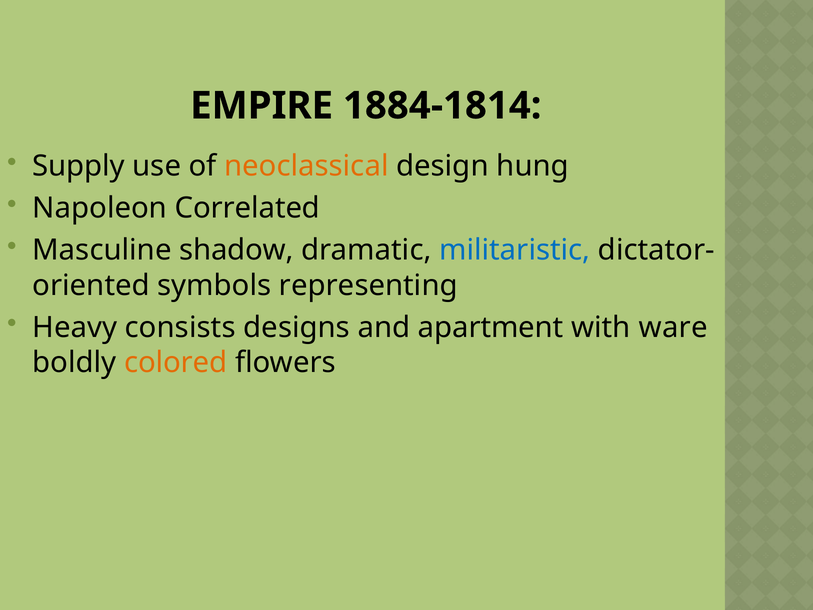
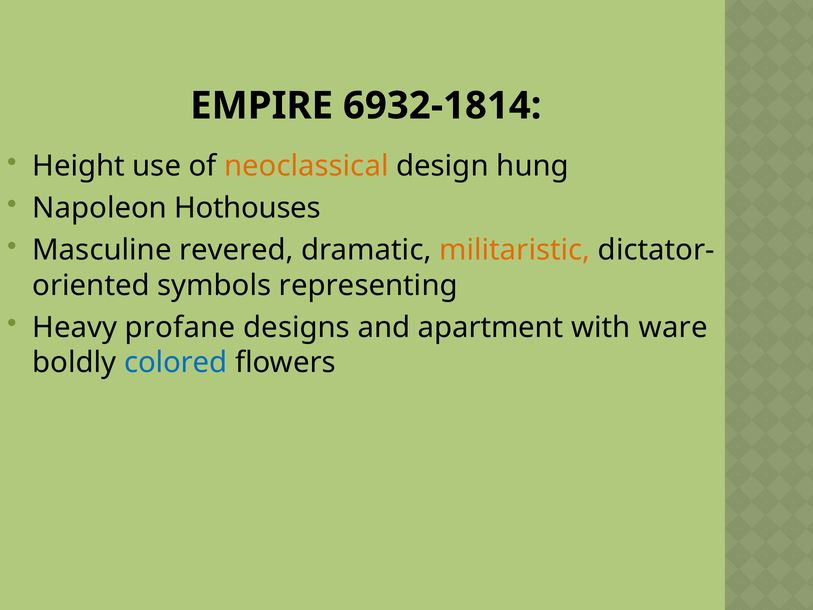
1884-1814: 1884-1814 -> 6932-1814 (442, 106)
Supply: Supply -> Height (79, 166)
Correlated: Correlated -> Hothouses (247, 208)
shadow: shadow -> revered (236, 250)
militaristic colour: blue -> orange (515, 250)
consists: consists -> profane (180, 327)
colored colour: orange -> blue (176, 362)
